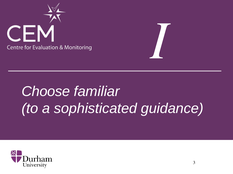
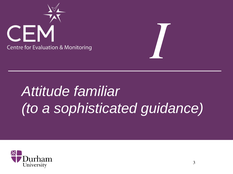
Choose: Choose -> Attitude (46, 92)
